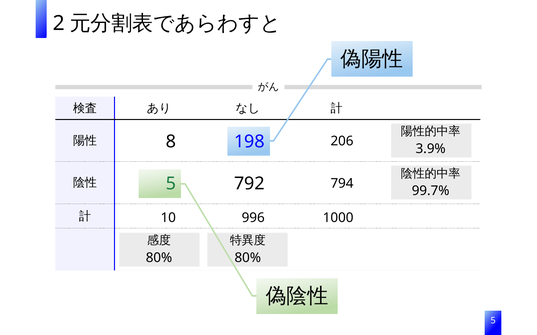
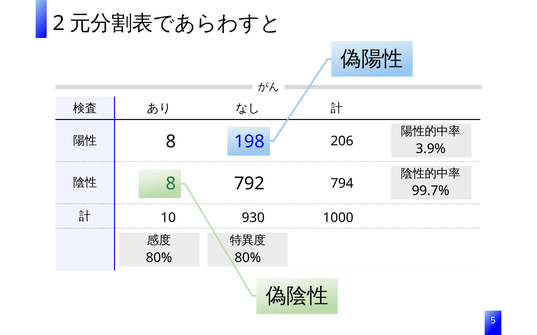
5: 5 -> 8 (171, 184)
996: 996 -> 930 (253, 218)
